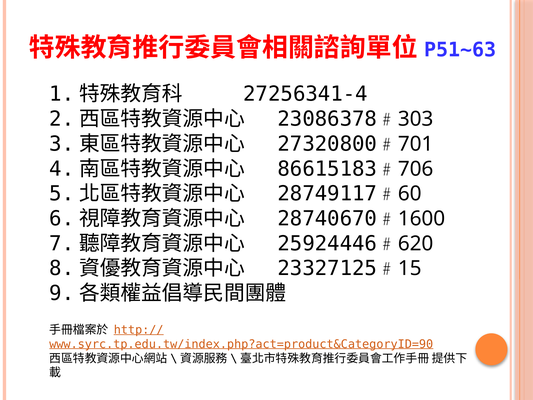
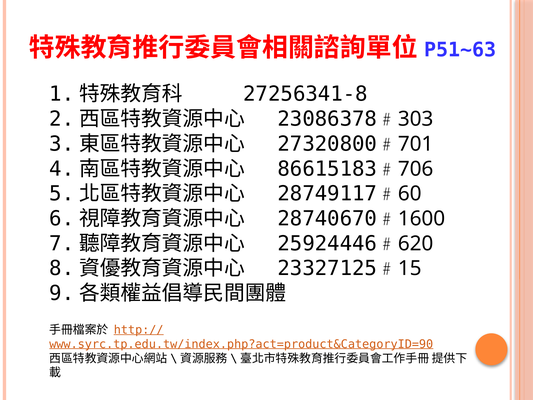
27256341-4: 27256341-4 -> 27256341-8 (305, 94)
